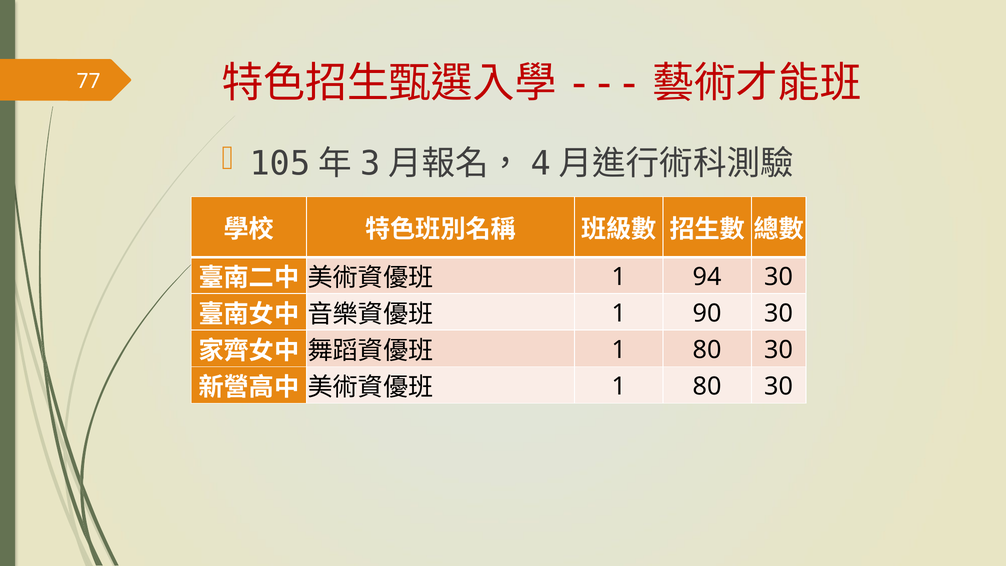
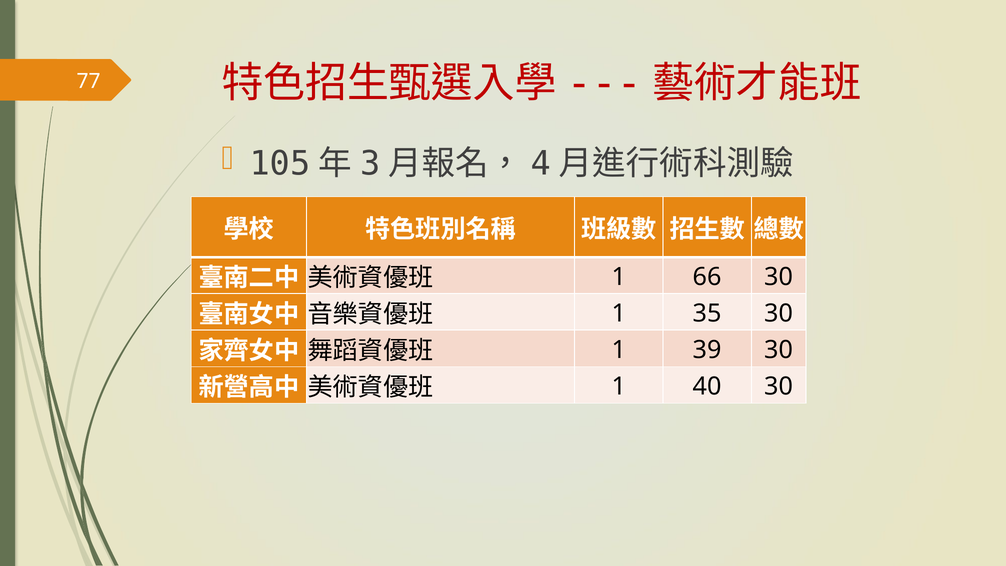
94: 94 -> 66 (707, 277)
90: 90 -> 35 (707, 313)
80: 80 -> 39 (707, 350)
80: 80 -> 40 (707, 386)
